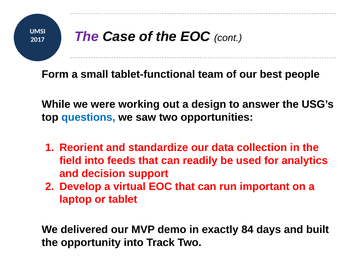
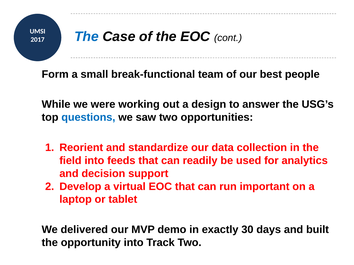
The colour: purple -> blue (87, 37)
tablet-functional: tablet-functional -> break-functional (153, 74)
84: 84 -> 30 (247, 230)
